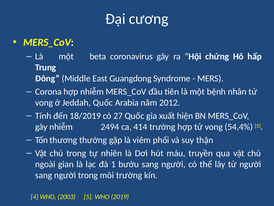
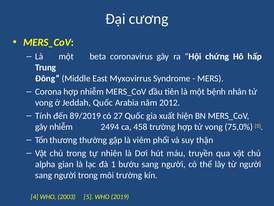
Guangdong: Guangdong -> Myxovirrus (130, 78)
18/2019: 18/2019 -> 89/2019 (85, 116)
414: 414 -> 458 (140, 127)
54,4%: 54,4% -> 75,0% (239, 127)
ngoài: ngoài -> alpha (45, 164)
